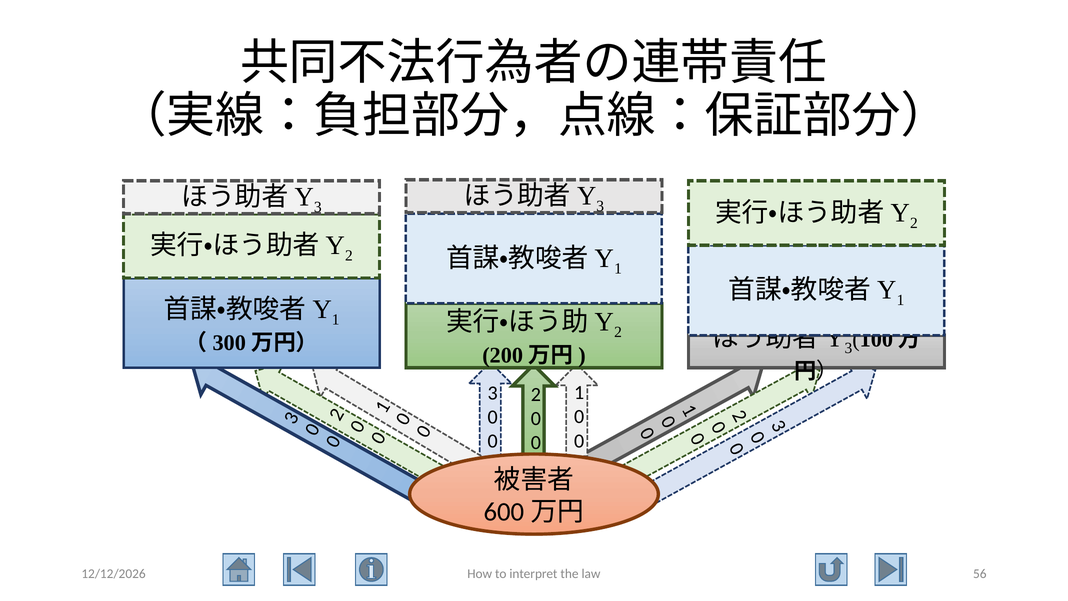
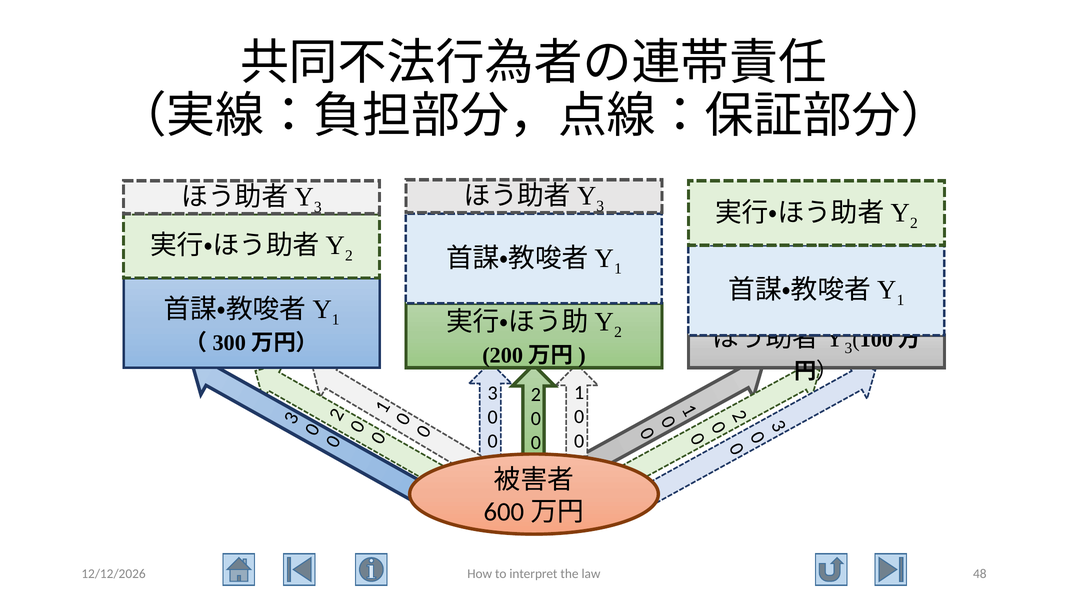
56: 56 -> 48 (980, 574)
